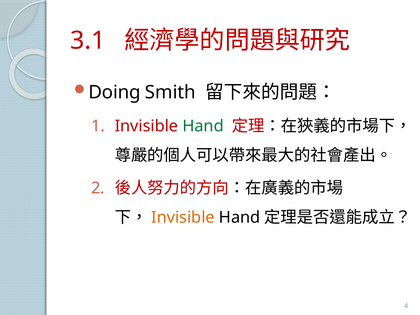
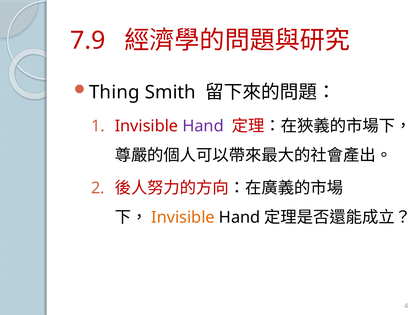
3.1: 3.1 -> 7.9 (88, 41)
Doing: Doing -> Thing (114, 92)
Hand colour: green -> purple (203, 126)
